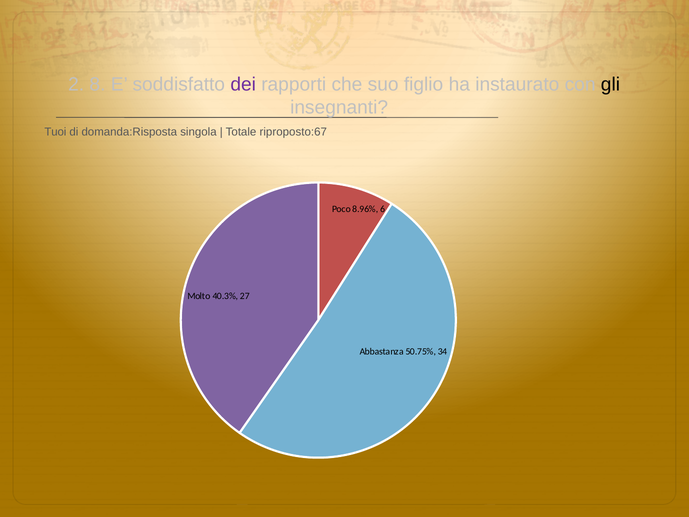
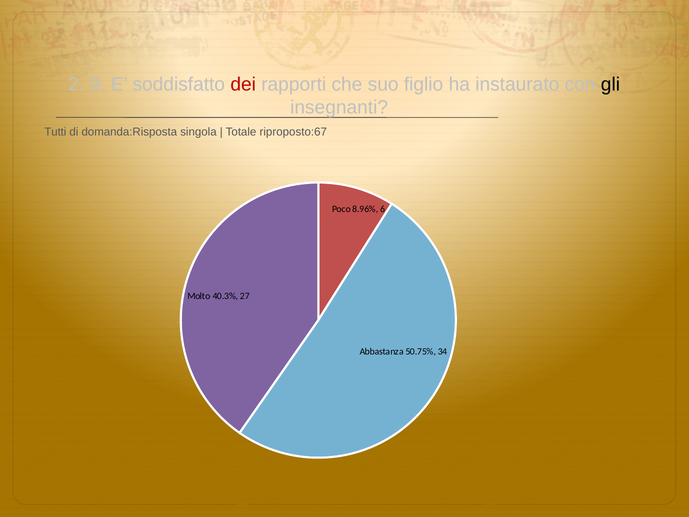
8: 8 -> 9 (97, 85)
dei colour: purple -> red (243, 85)
Tuoi: Tuoi -> Tutti (55, 132)
